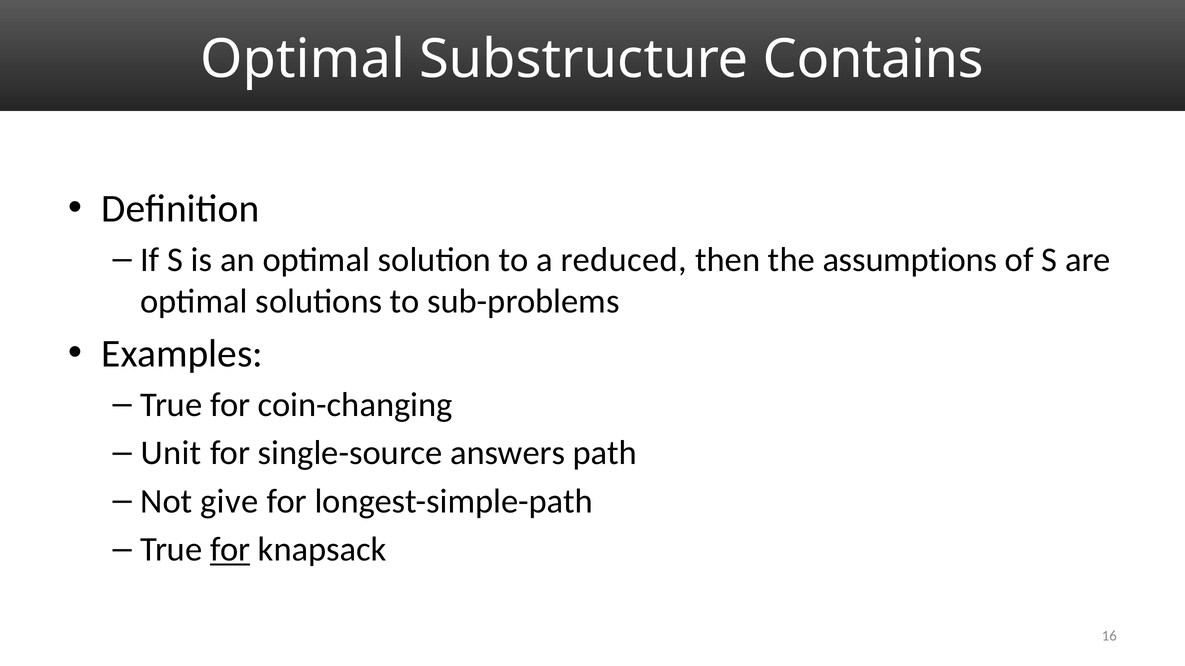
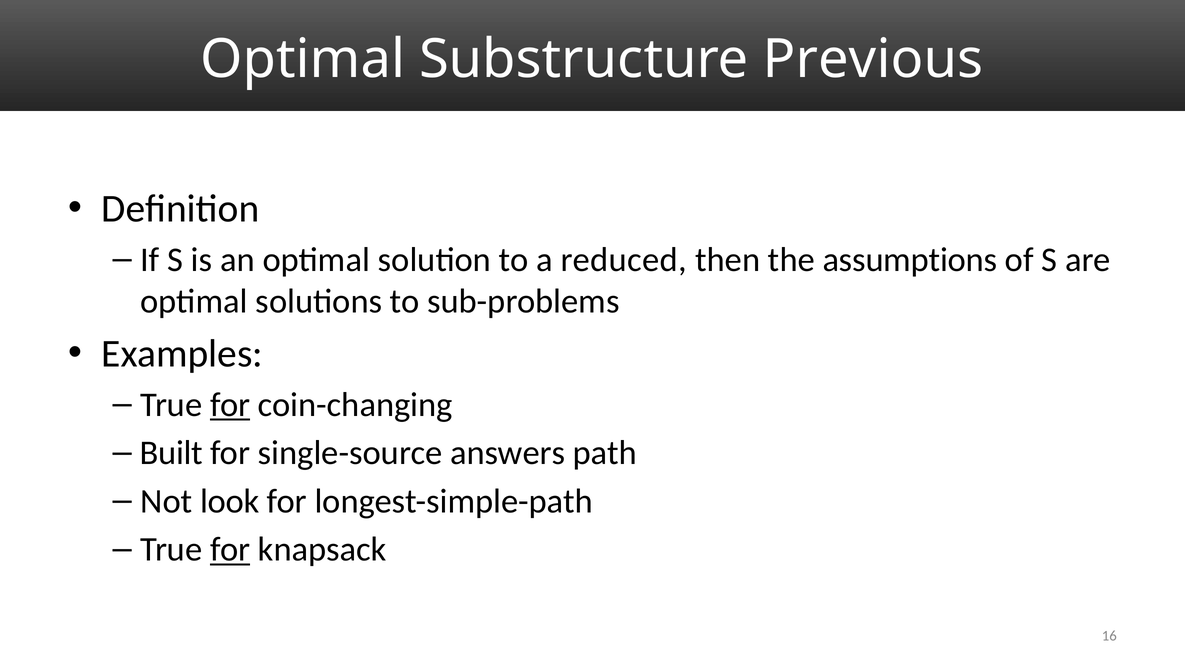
Contains: Contains -> Previous (873, 59)
for underline: none -> present (230, 405)
Unit: Unit -> Built (171, 453)
give: give -> look (230, 502)
